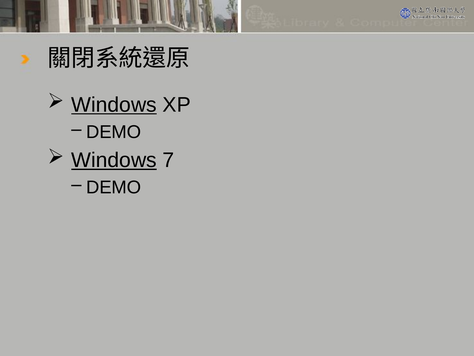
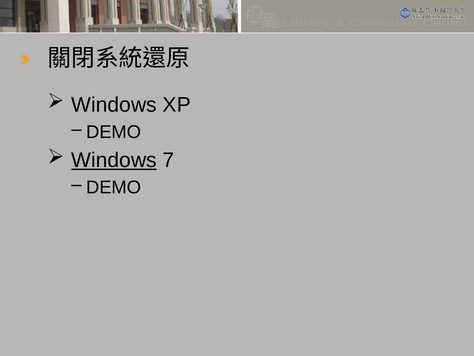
Windows underline: present -> none (114, 105)
